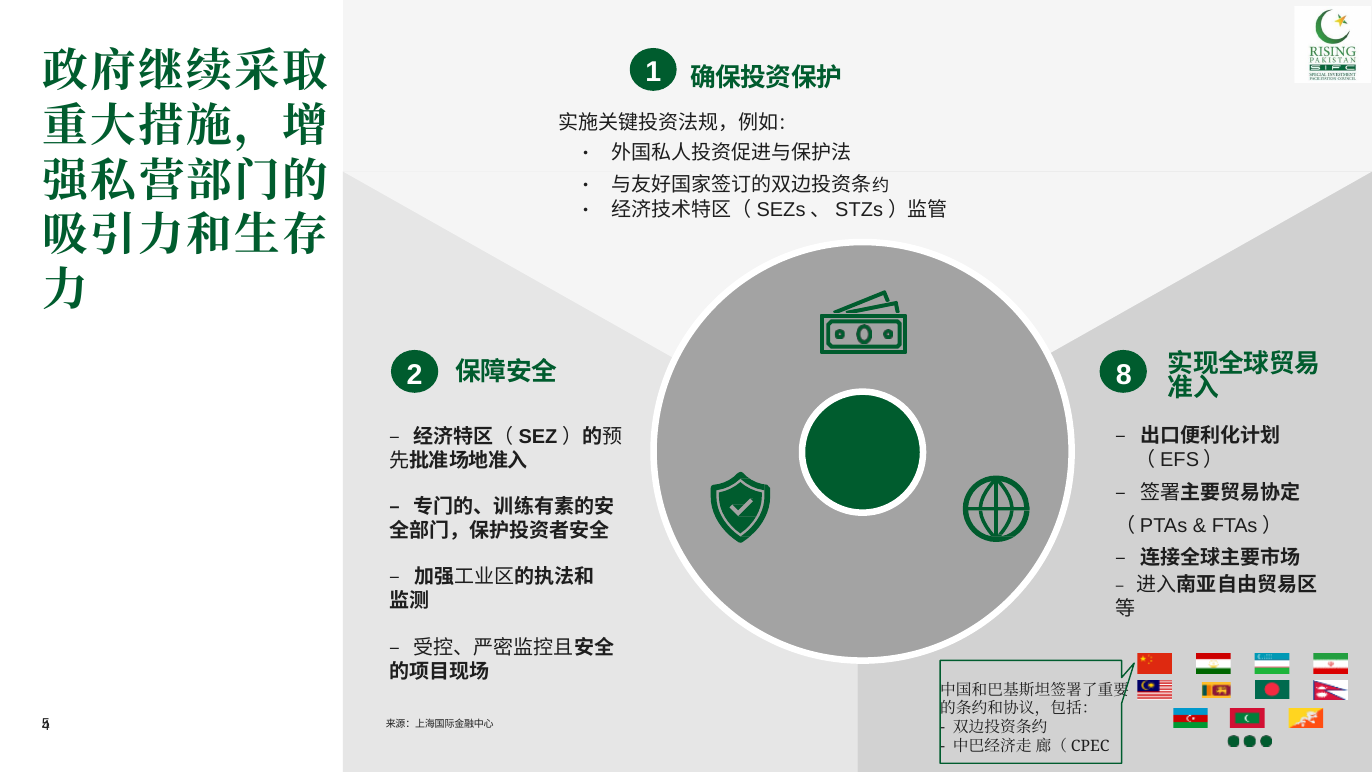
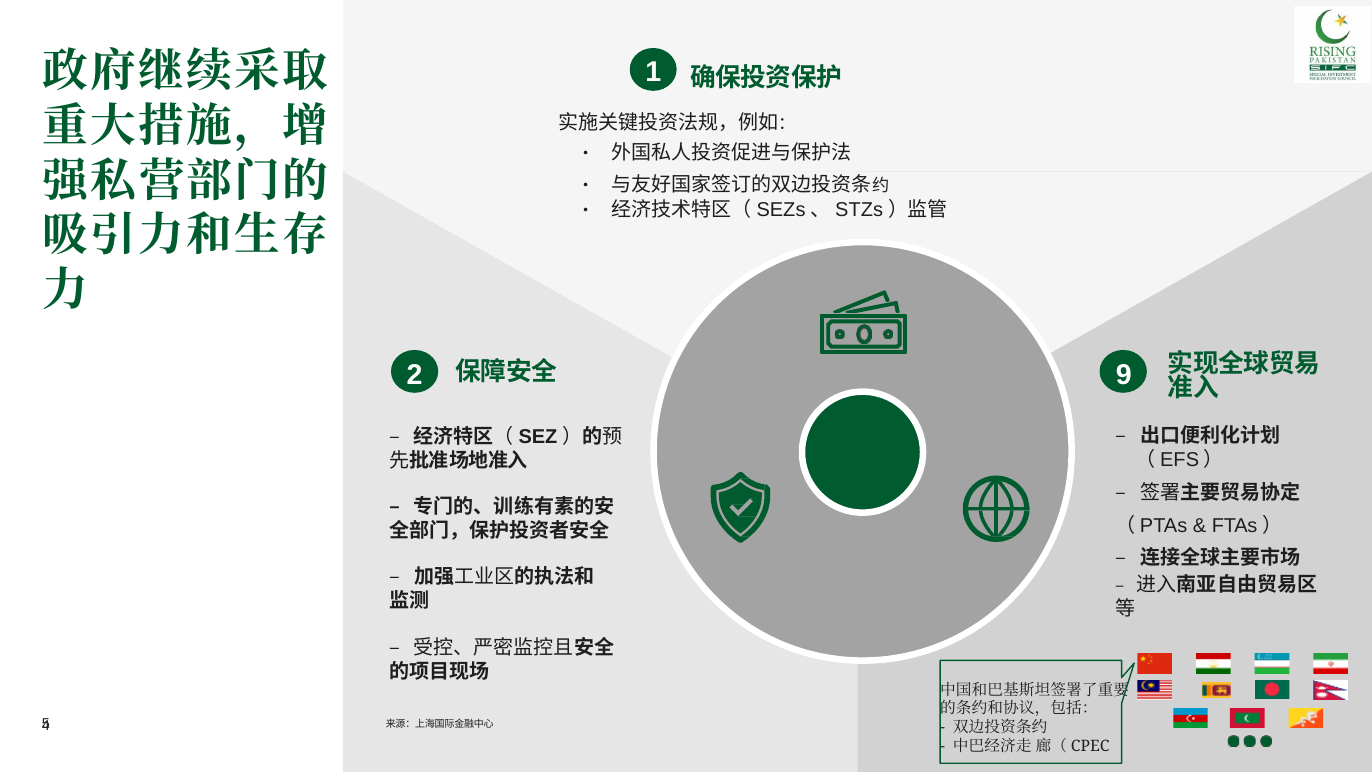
8: 8 -> 9 (1124, 374)
